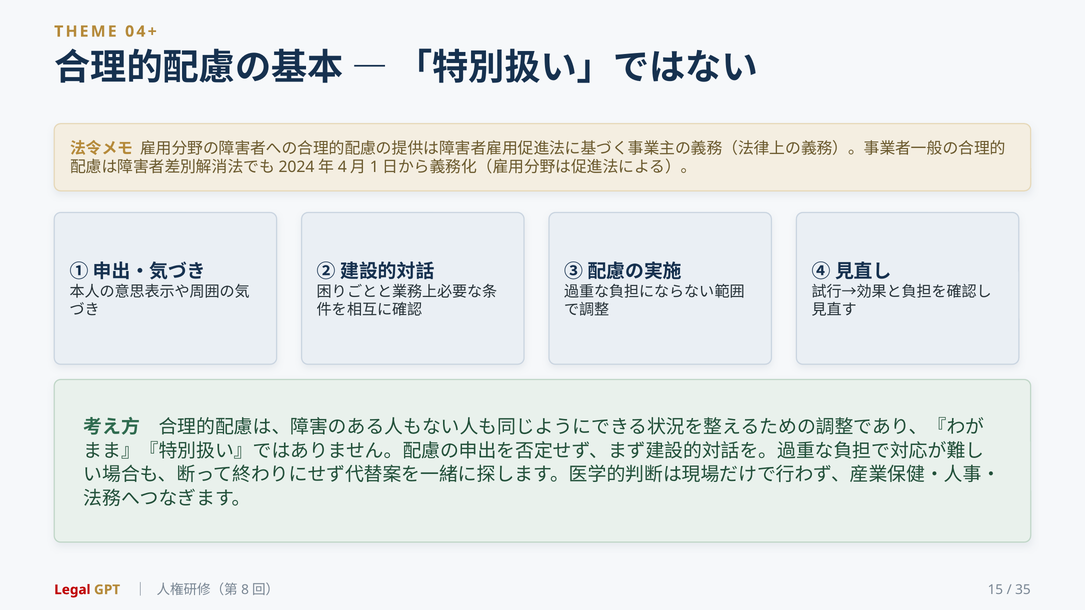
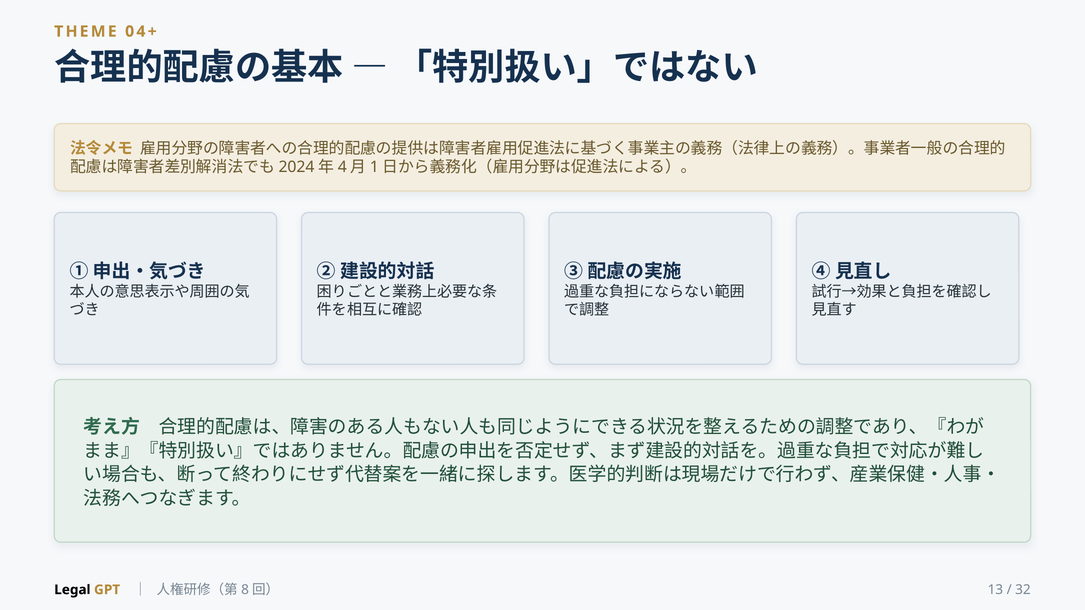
Legal colour: red -> black (72, 590)
15: 15 -> 13 (995, 590)
35: 35 -> 32 (1023, 590)
